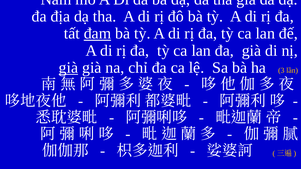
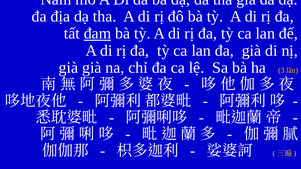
già underline: present -> none (68, 68)
